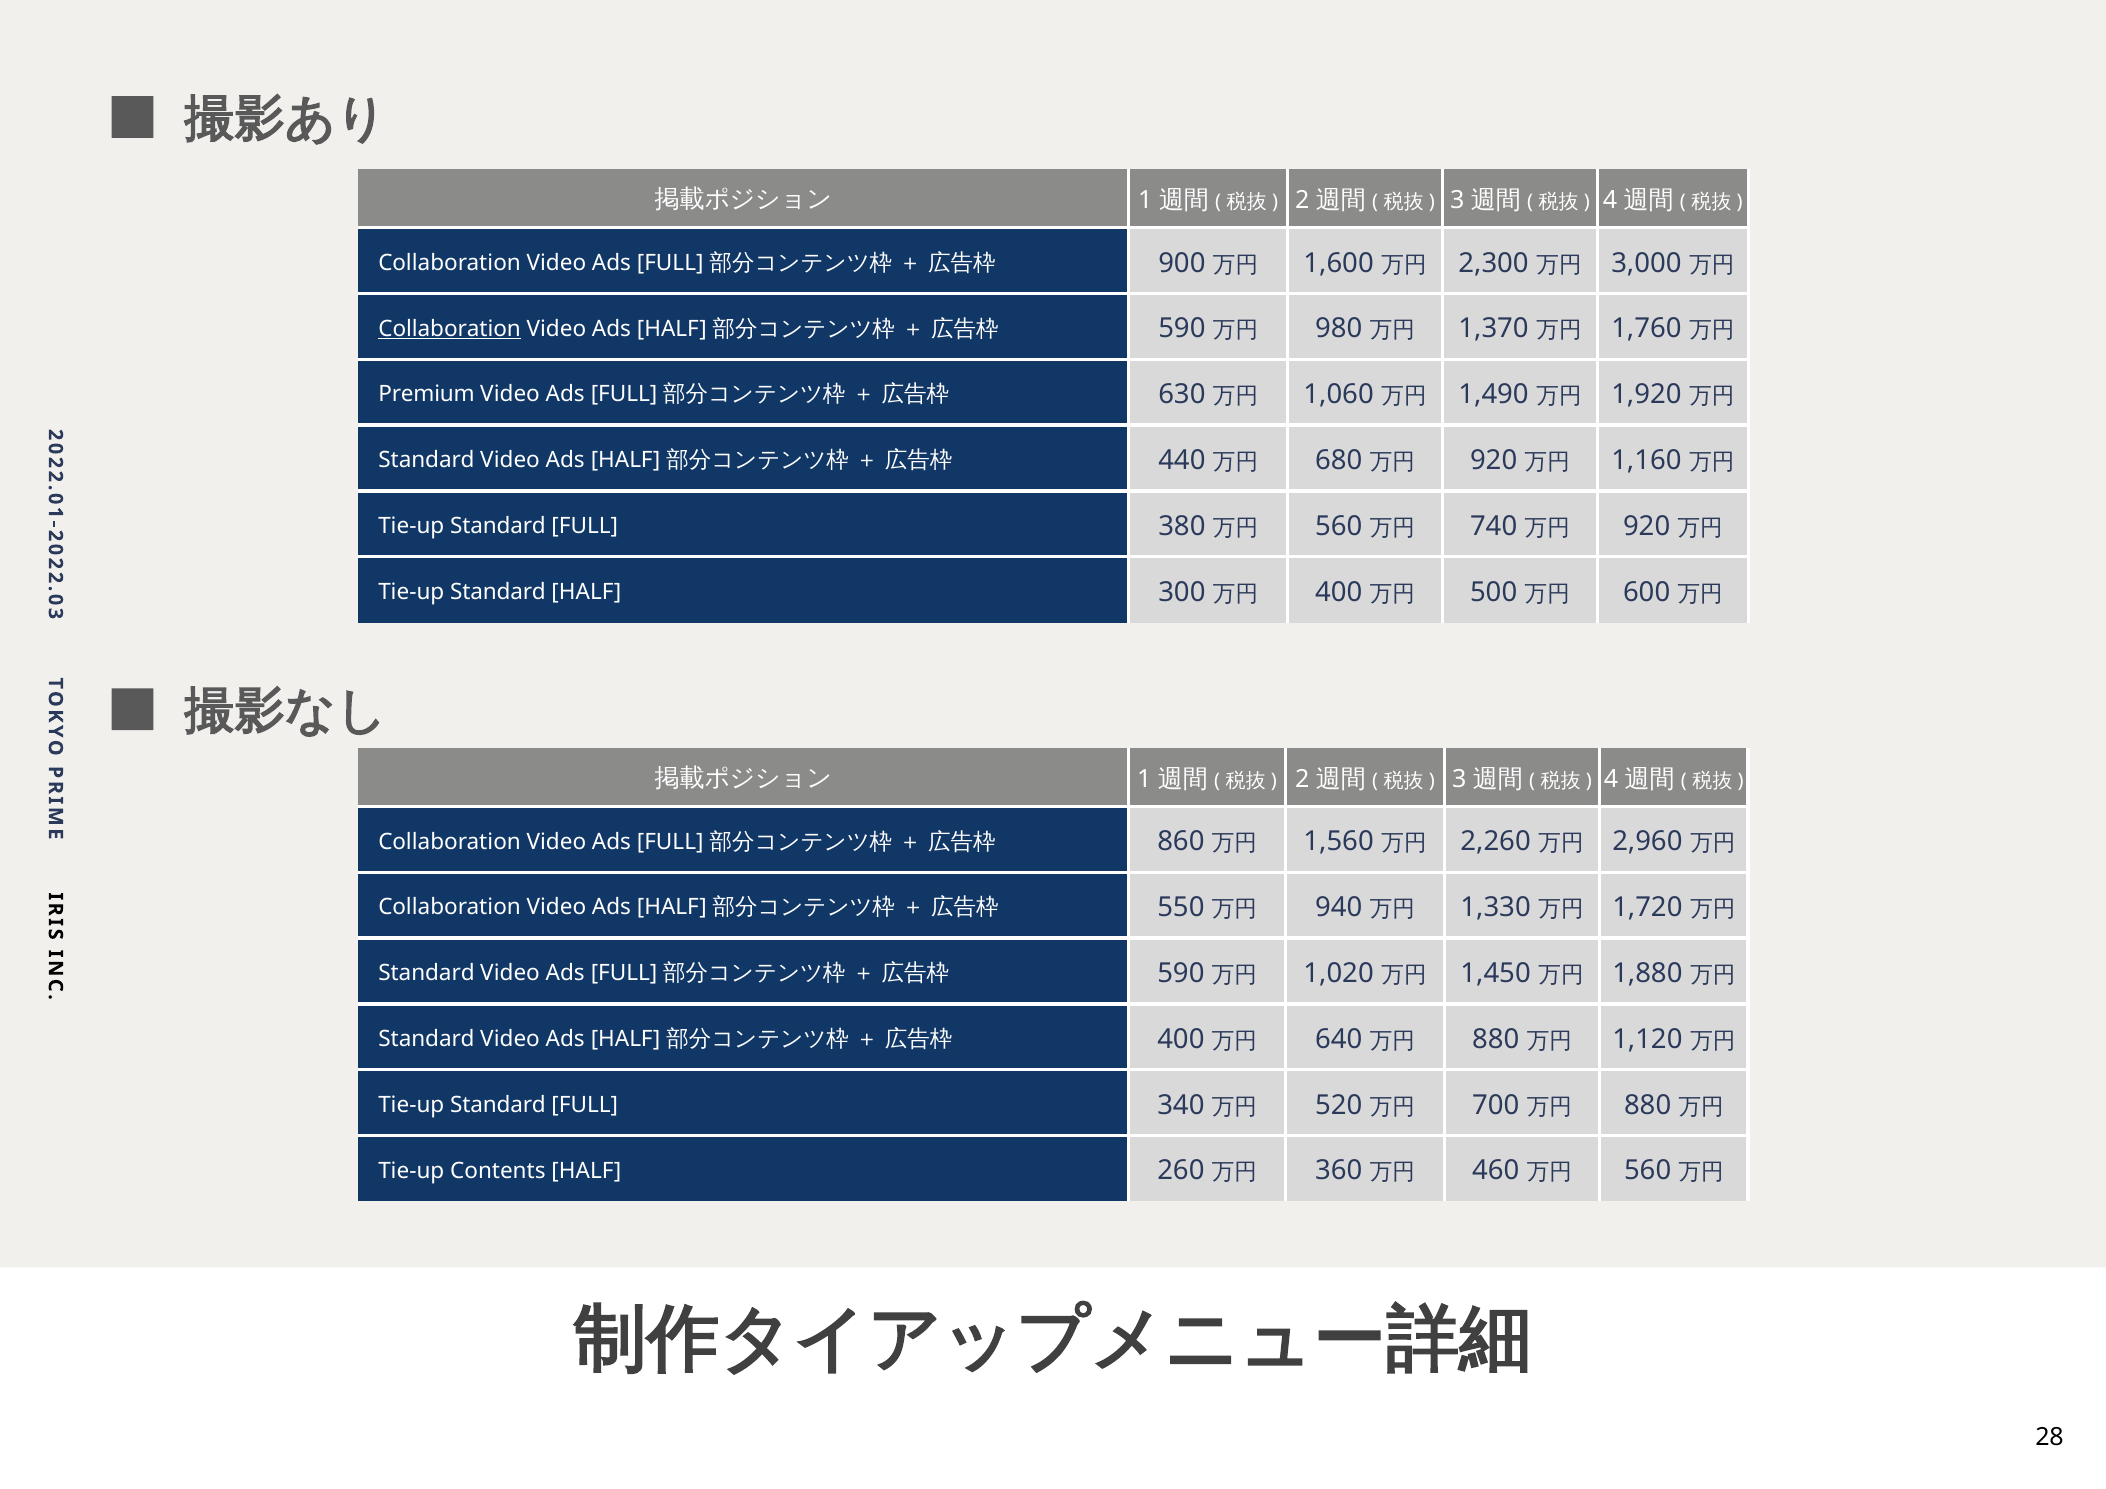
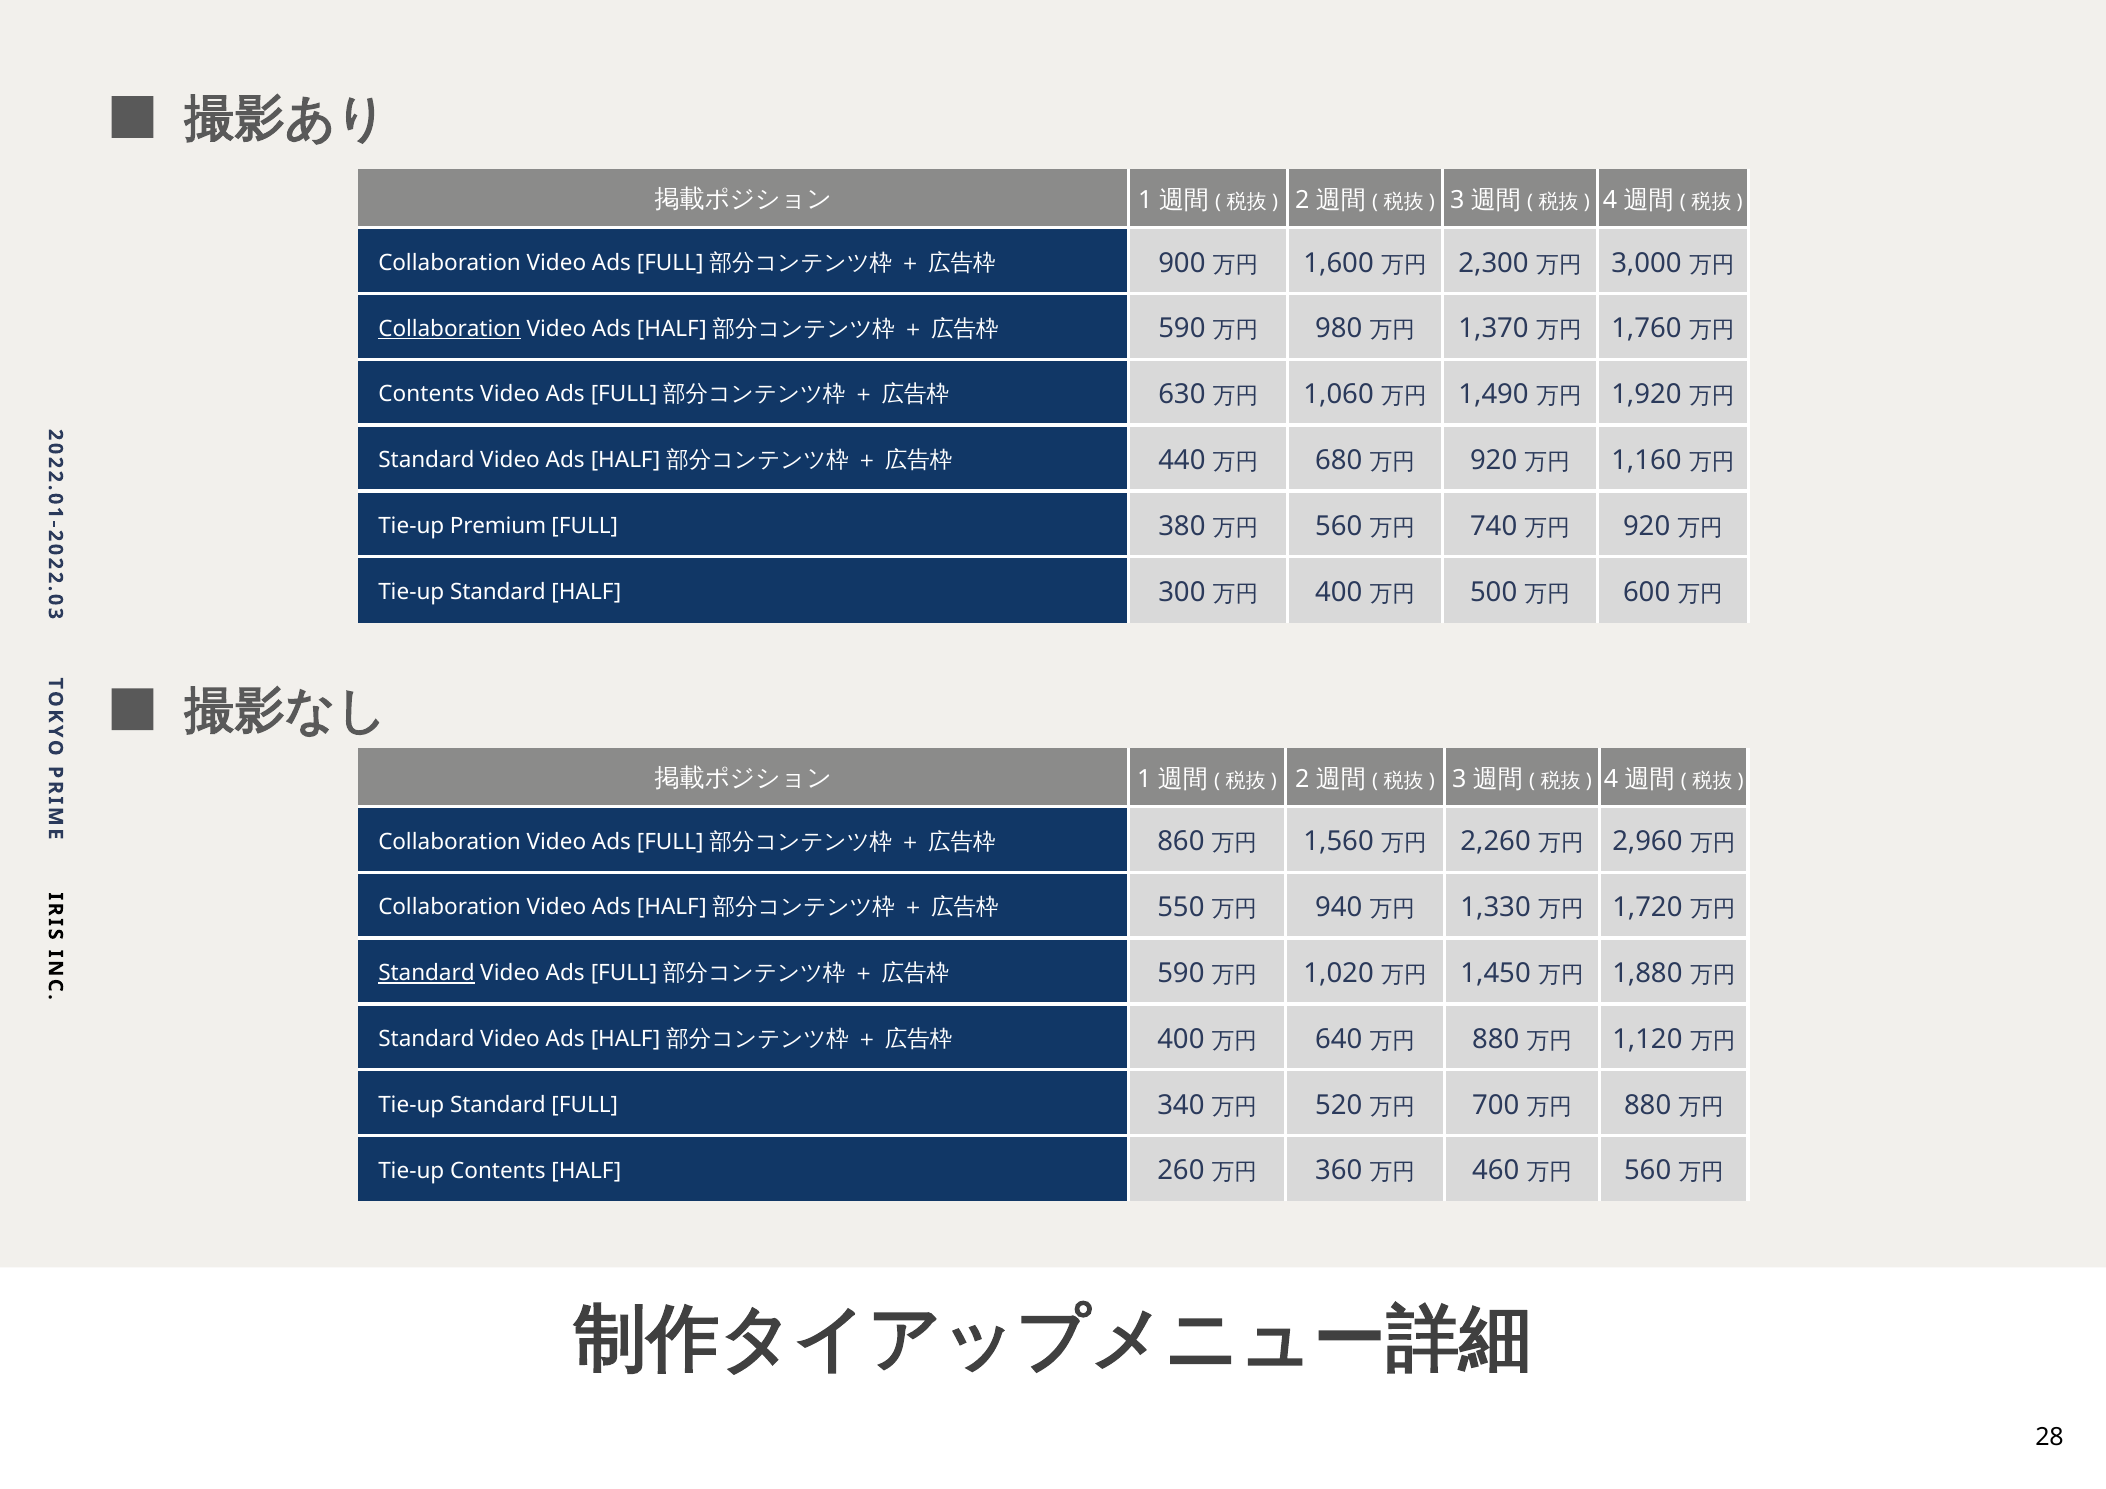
Premium: Premium -> Contents (426, 394)
Standard: Standard -> Premium (498, 526)
Standard underline: none -> present (426, 973)
